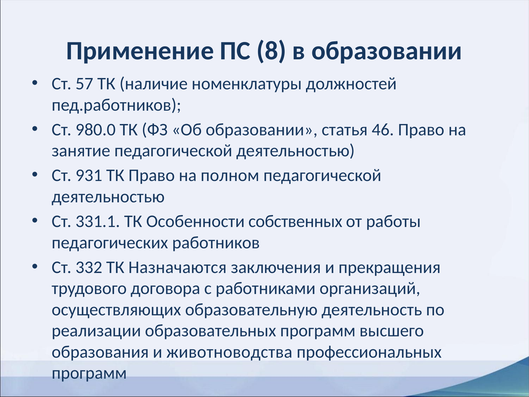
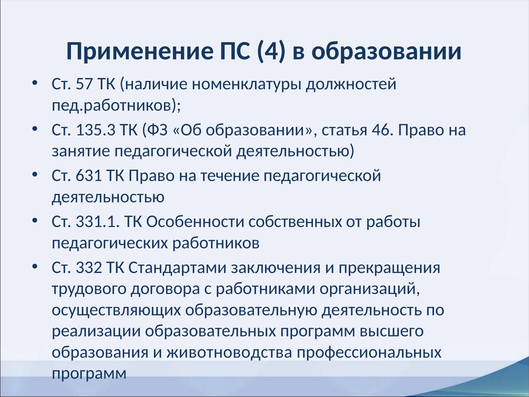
8: 8 -> 4 (271, 51)
980.0: 980.0 -> 135.3 (96, 130)
931: 931 -> 631 (89, 175)
полном: полном -> течение (230, 175)
Назначаются: Назначаются -> Стандартами (178, 267)
